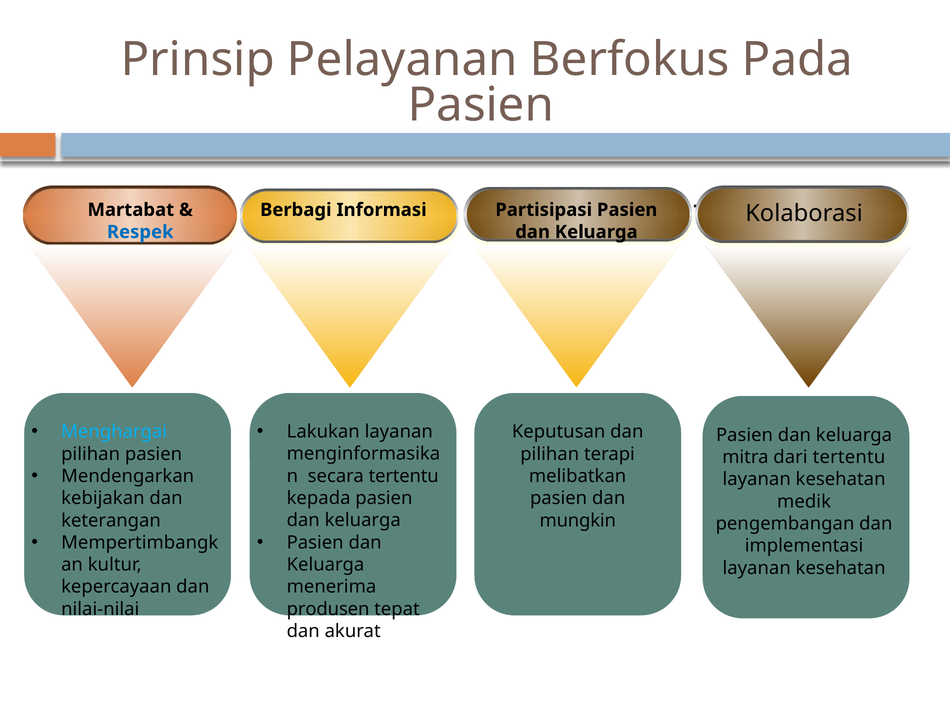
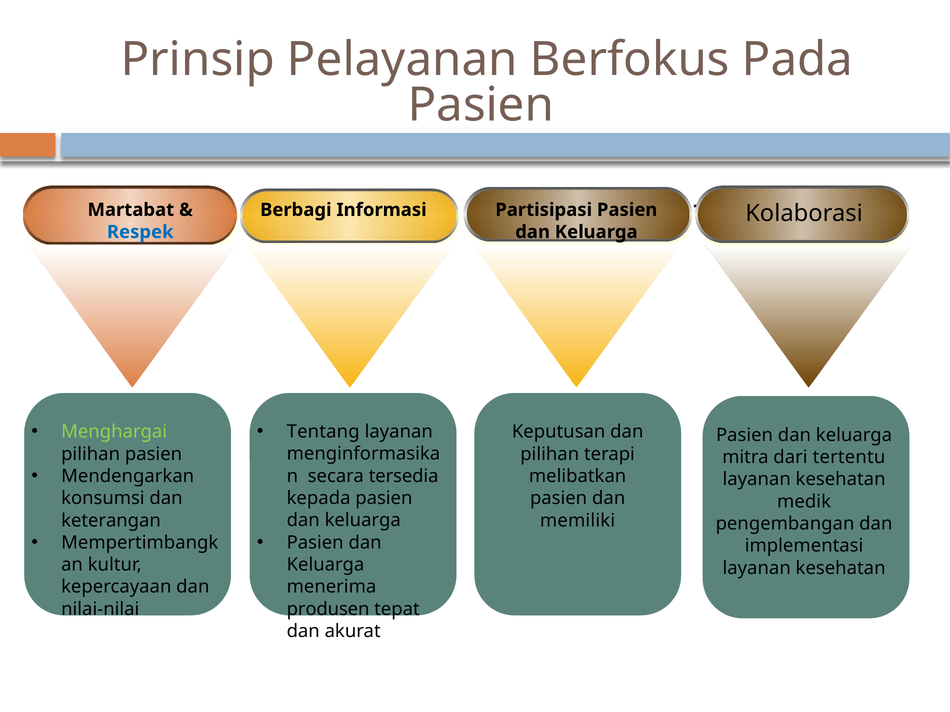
Menghargai colour: light blue -> light green (114, 432)
Lakukan: Lakukan -> Tentang (323, 432)
secara tertentu: tertentu -> tersedia (404, 476)
kebijakan: kebijakan -> konsumsi (103, 499)
mungkin: mungkin -> memiliki (578, 521)
